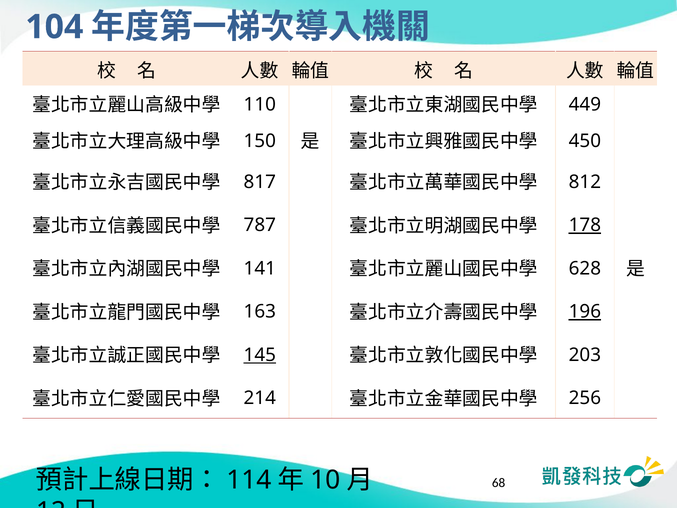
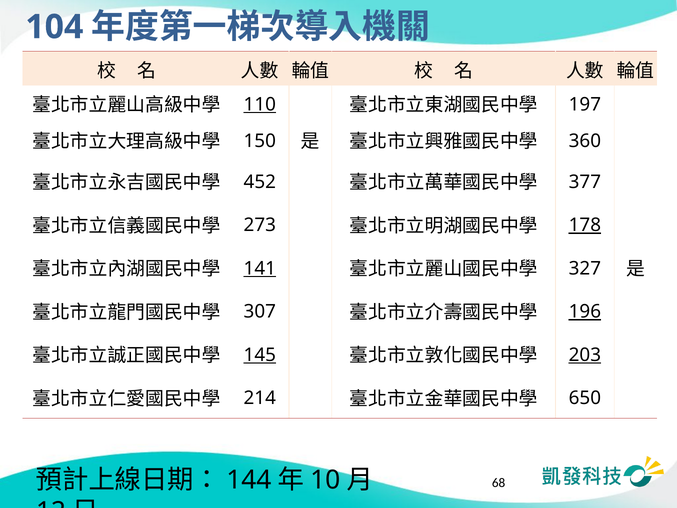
110 underline: none -> present (260, 104)
449: 449 -> 197 (585, 104)
450: 450 -> 360 (585, 141)
817: 817 -> 452 (260, 182)
812: 812 -> 377 (585, 182)
787: 787 -> 273 (260, 225)
141 underline: none -> present (260, 268)
628: 628 -> 327 (585, 268)
163: 163 -> 307 (260, 311)
203 underline: none -> present (585, 355)
256: 256 -> 650 (585, 398)
114: 114 -> 144 (249, 480)
